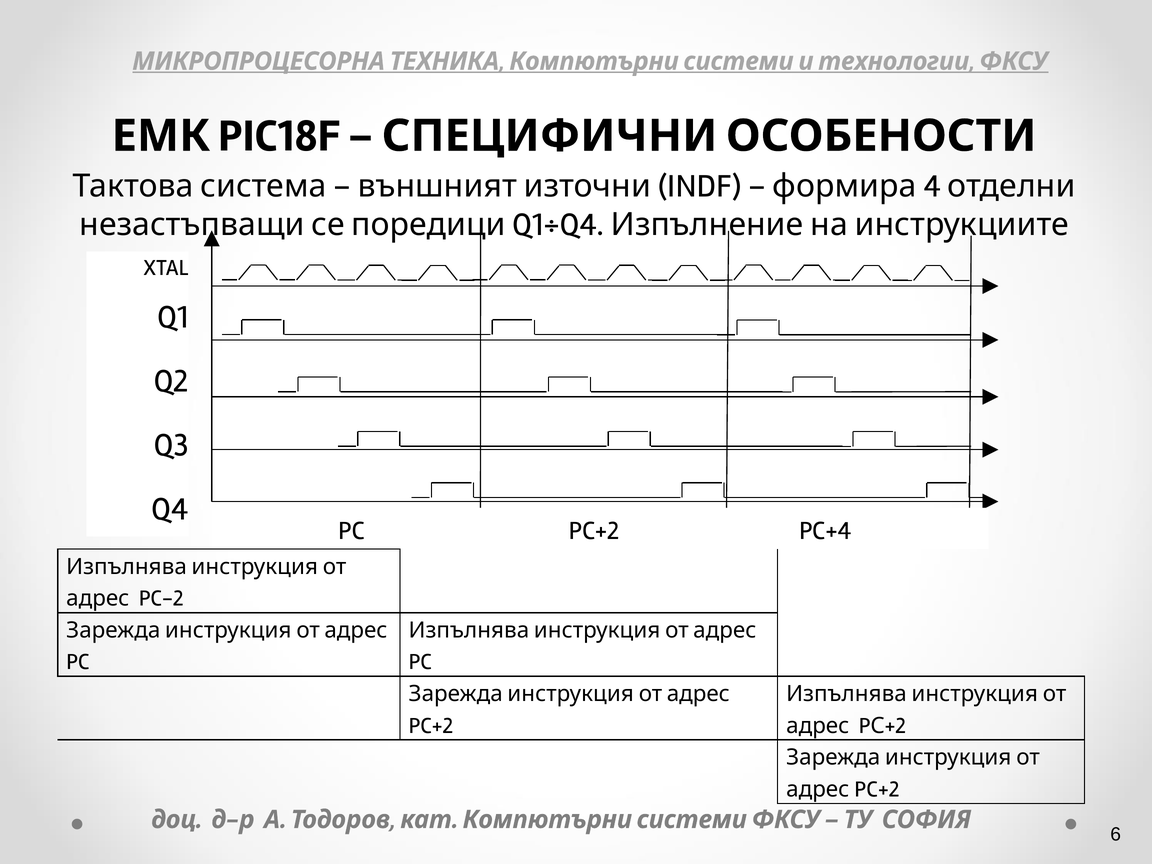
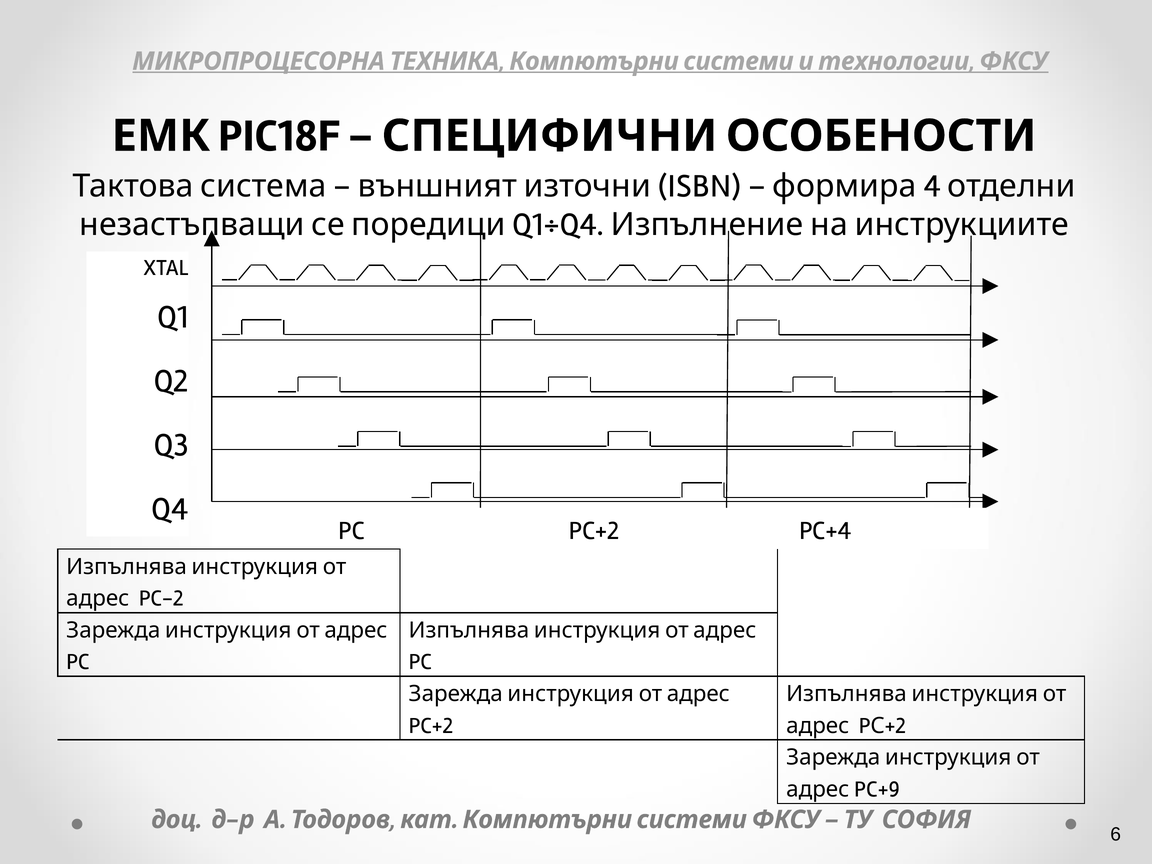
INDF: INDF -> ISBN (700, 186)
PC+2: PC+2 -> PC+9 (877, 789)
